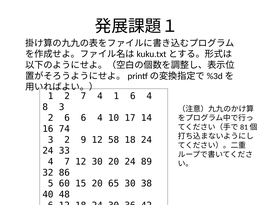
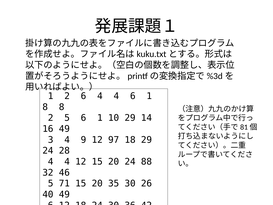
2 7: 7 -> 6 (83, 96)
1: 1 -> 4 (116, 96)
4: 4 -> 1 (149, 96)
8 3: 3 -> 8 (62, 107)
2 6: 6 -> 5 (67, 118)
4: 4 -> 1 (100, 118)
10 17: 17 -> 29 (130, 118)
16 74: 74 -> 49 (64, 129)
2: 2 -> 4 (67, 140)
58: 58 -> 97 (114, 140)
24: 24 -> 29 (146, 140)
24 33: 33 -> 28 (64, 151)
7: 7 -> 4 (67, 161)
12 30: 30 -> 15 (97, 161)
89: 89 -> 88 (146, 161)
86: 86 -> 46 (64, 172)
60: 60 -> 71 (64, 183)
20 65: 65 -> 35 (114, 183)
38: 38 -> 26 (146, 183)
48: 48 -> 49 (64, 194)
